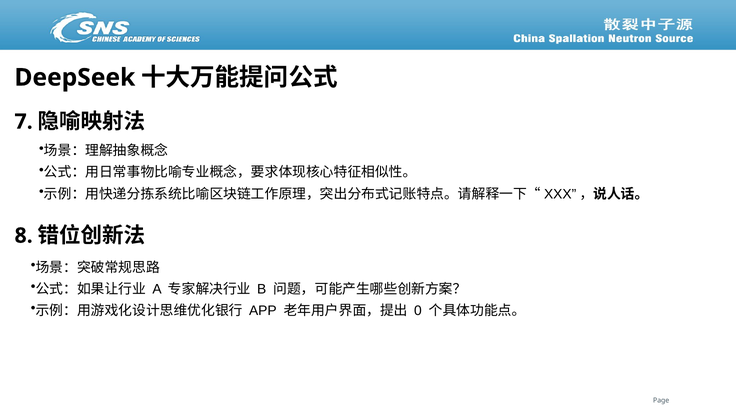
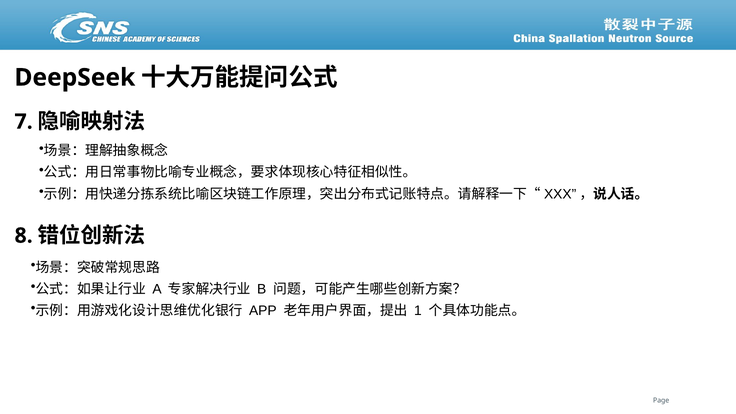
0: 0 -> 1 (418, 311)
